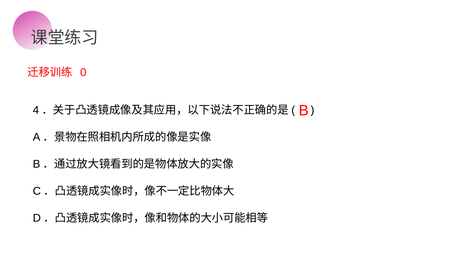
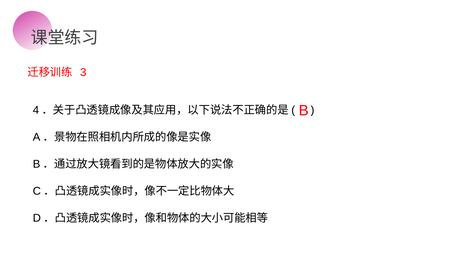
0: 0 -> 3 (83, 72)
